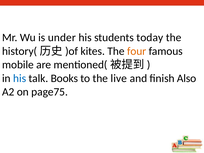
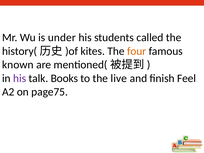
today: today -> called (150, 38)
mobile: mobile -> known (18, 65)
his colour: blue -> purple (20, 78)
Also: Also -> Feel (187, 78)
